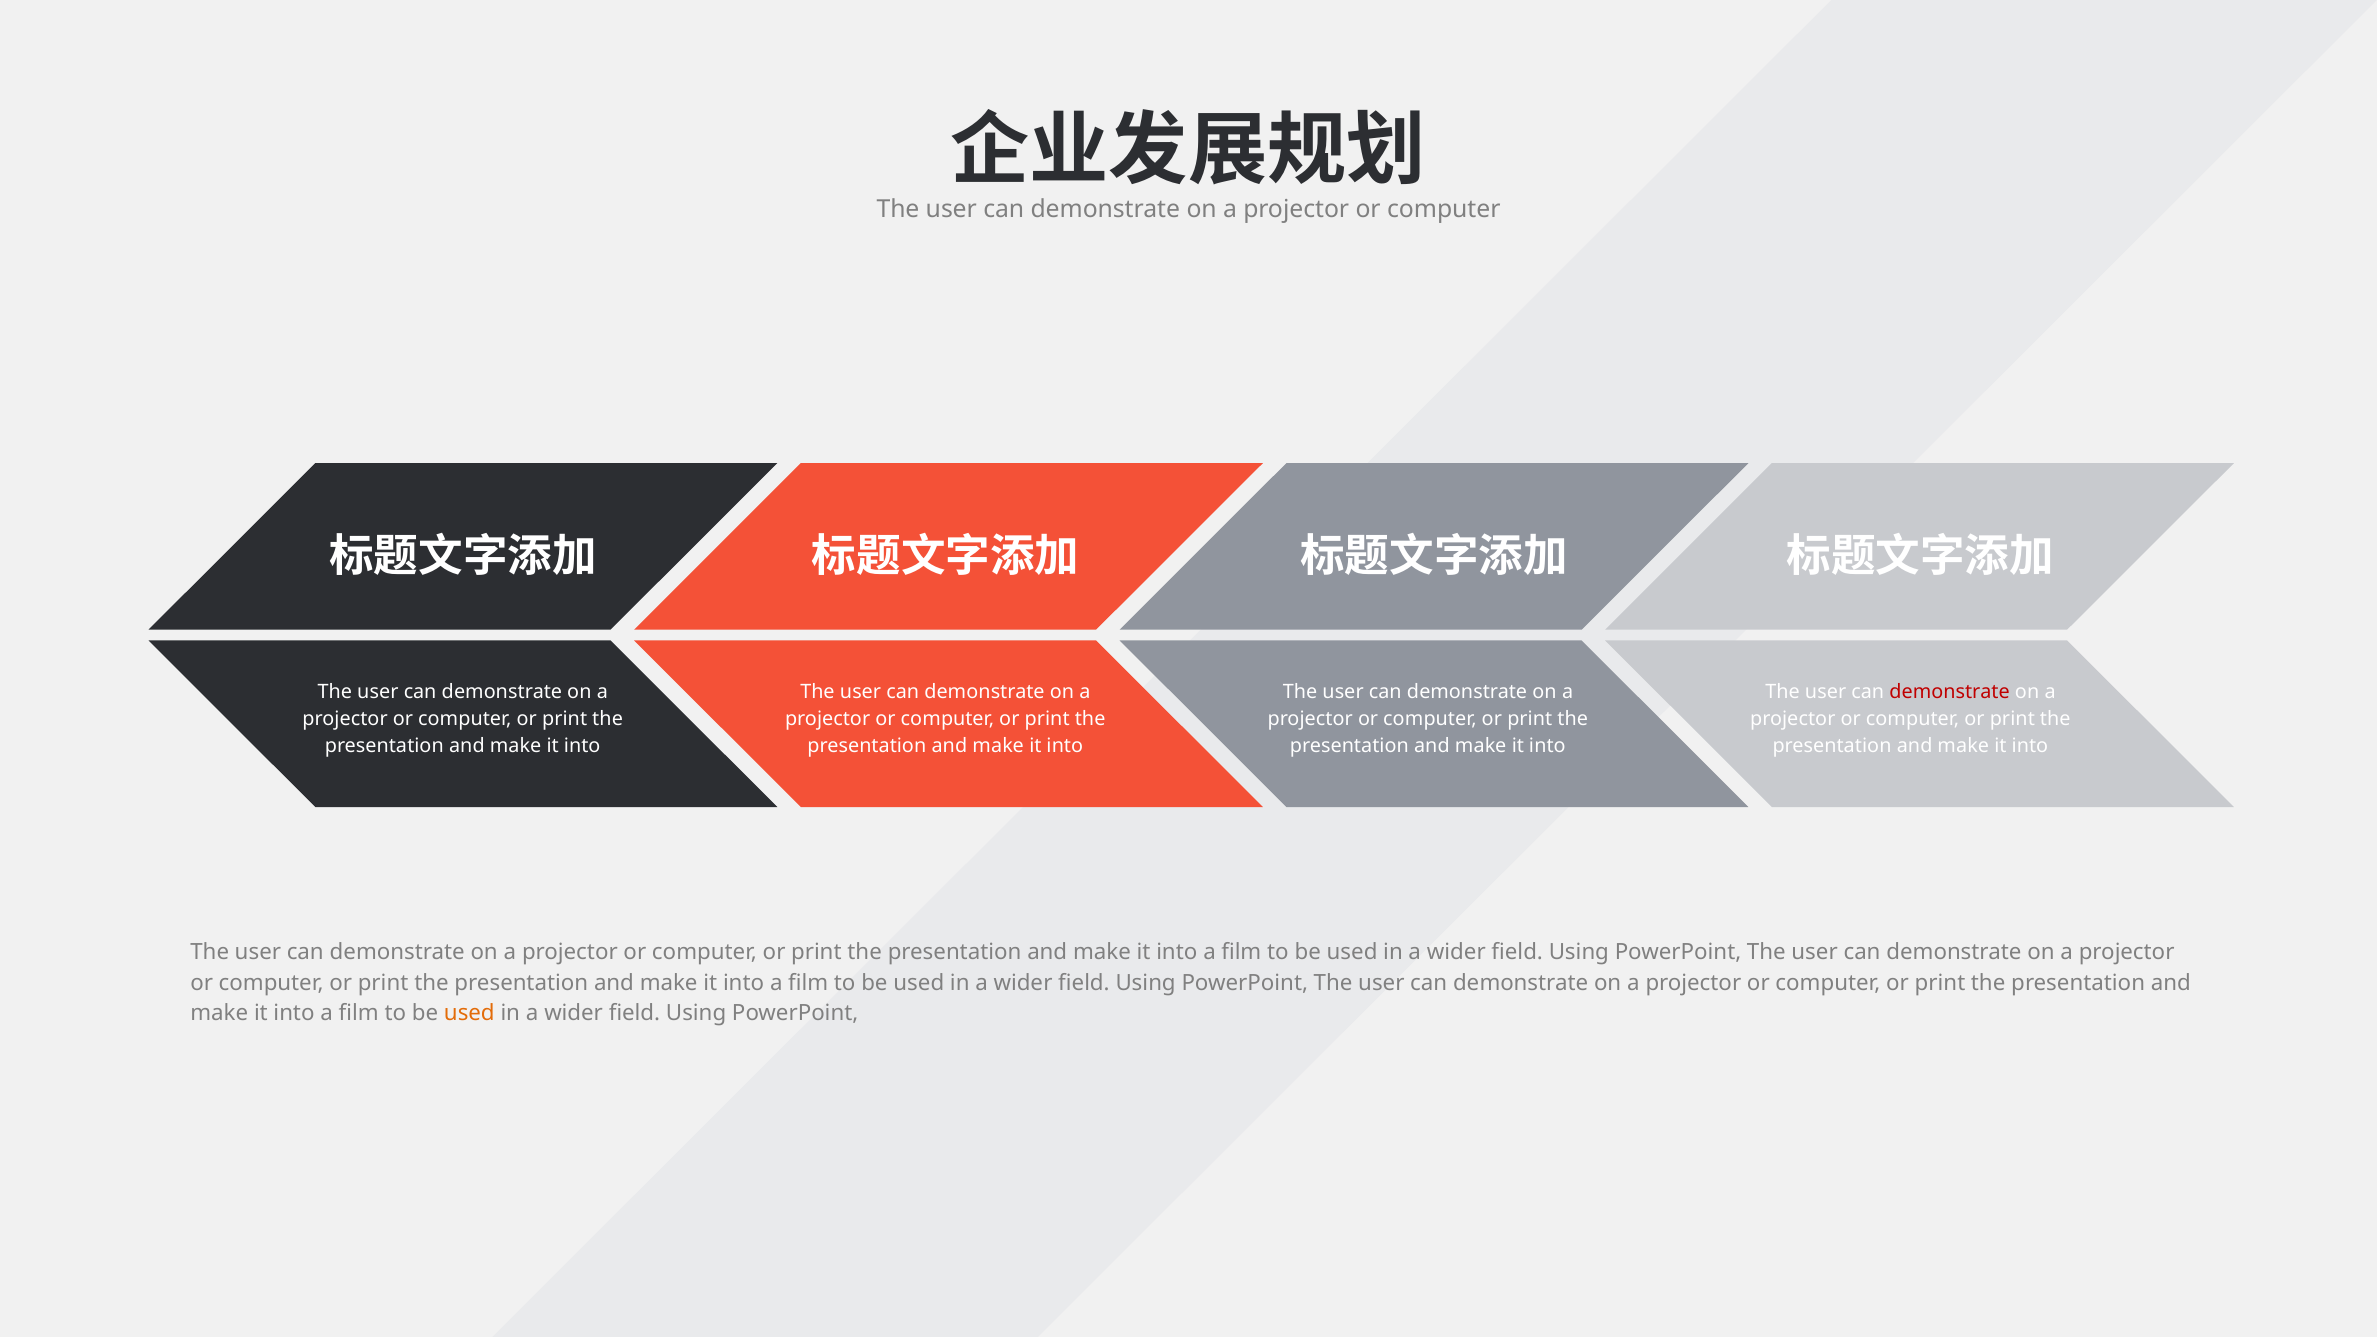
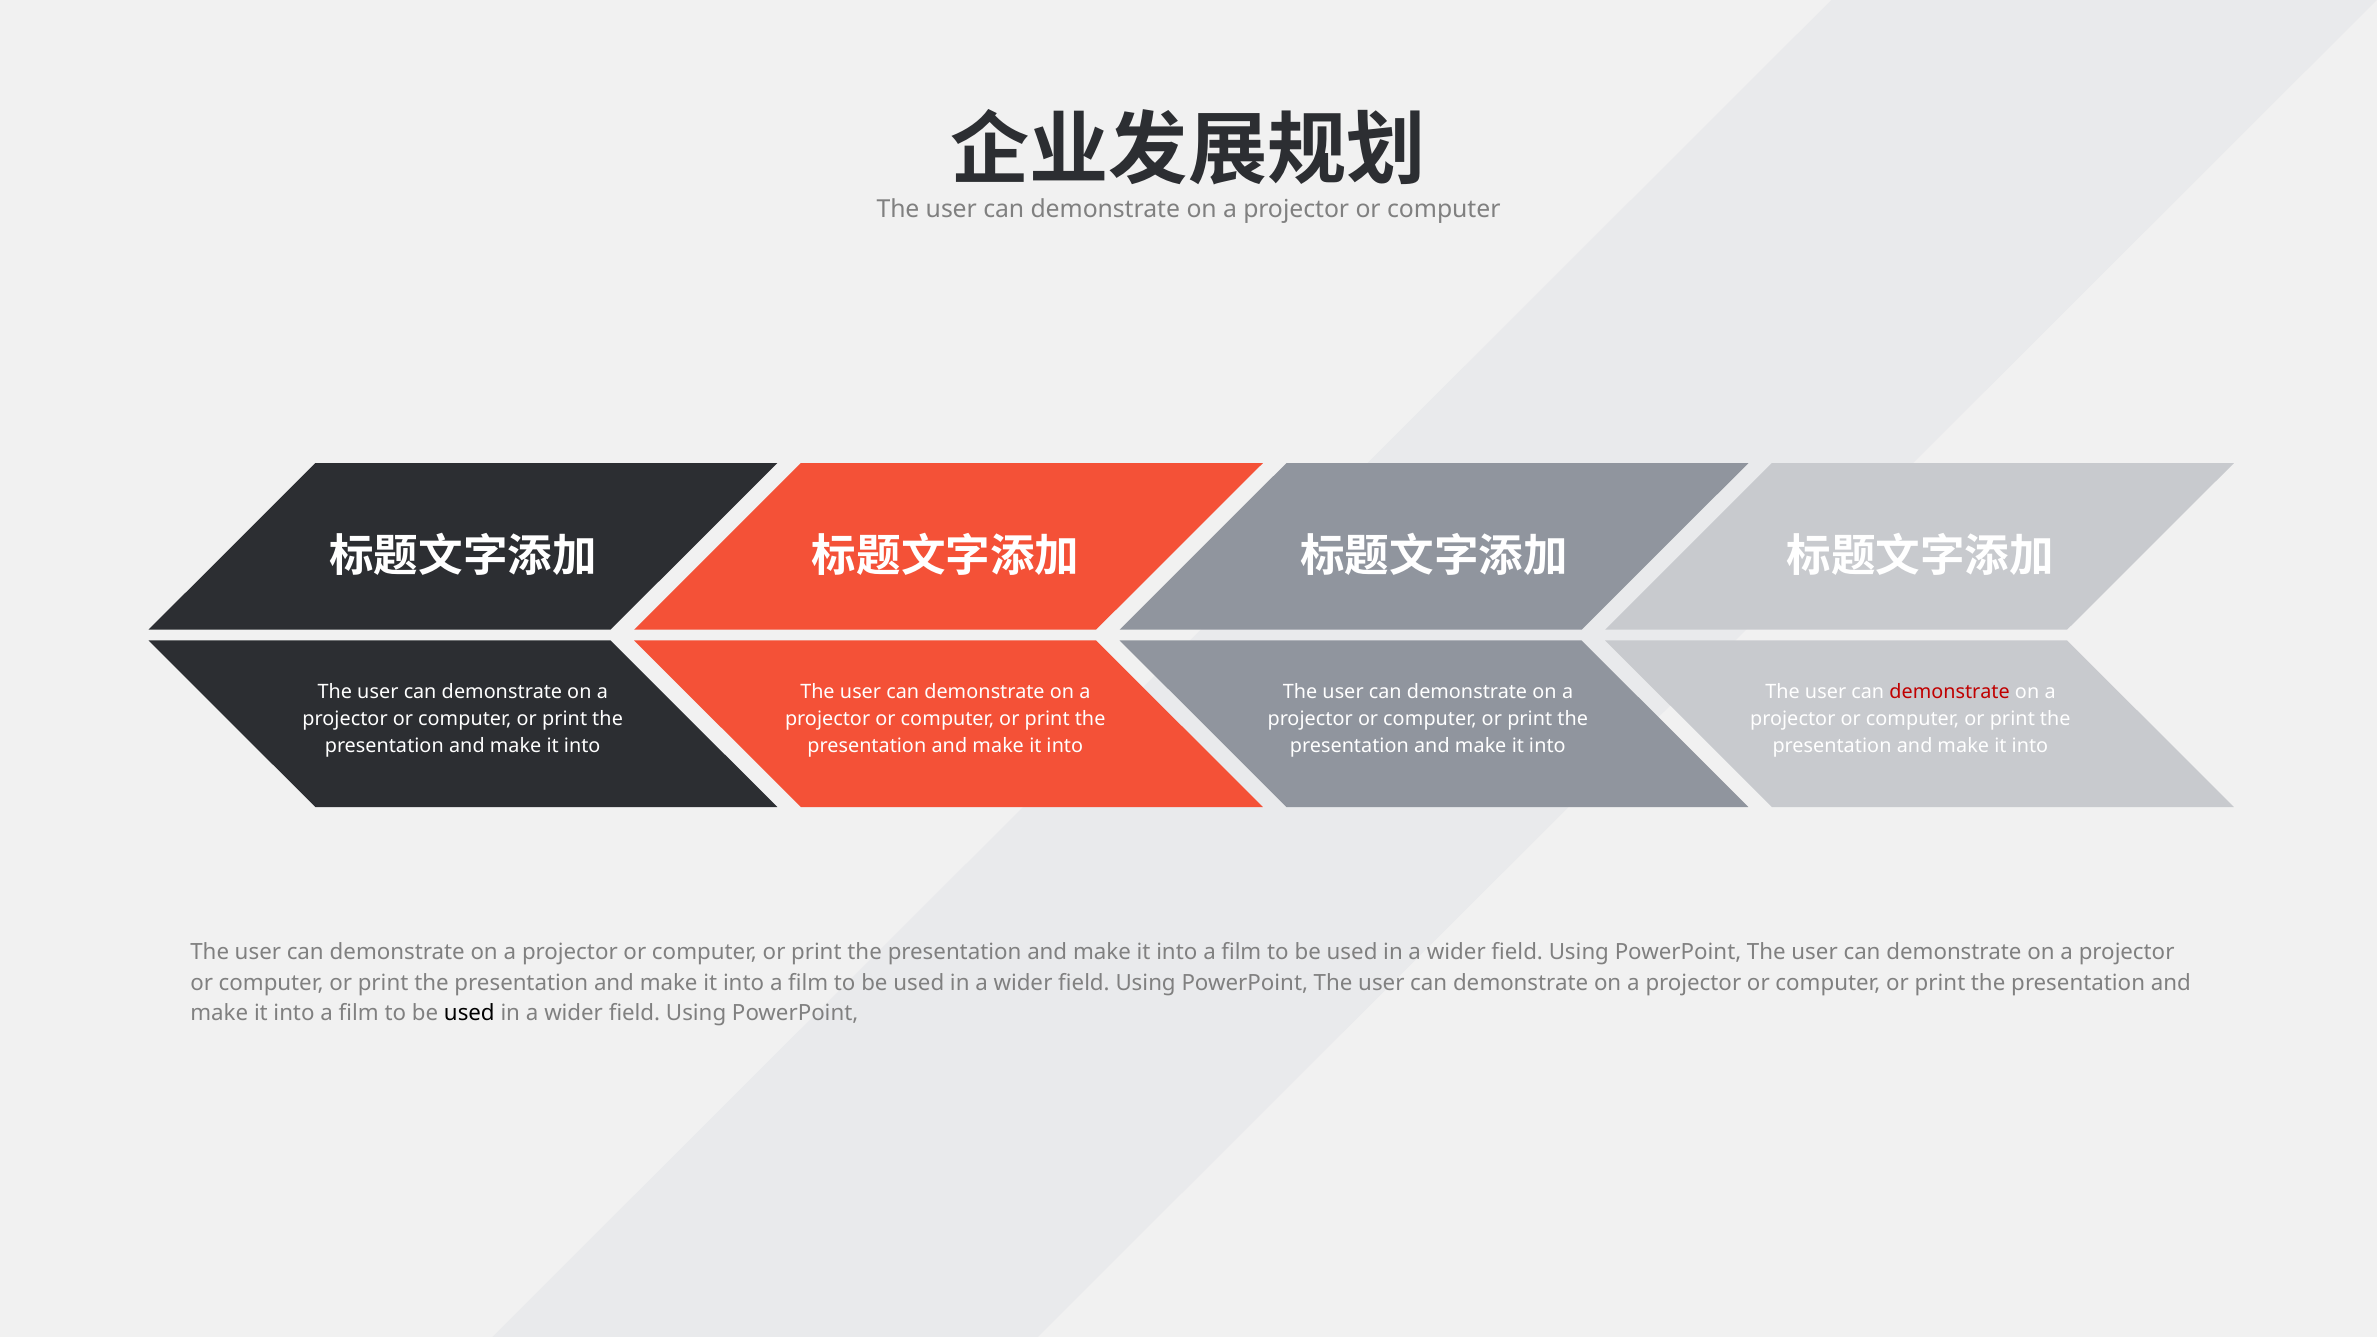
used colour: orange -> black (469, 1013)
